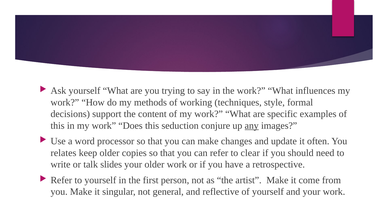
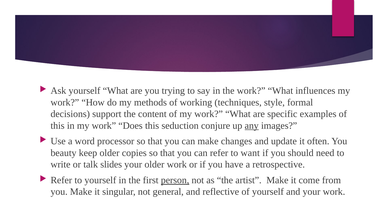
relates: relates -> beauty (64, 153)
clear: clear -> want (250, 153)
person underline: none -> present (175, 180)
